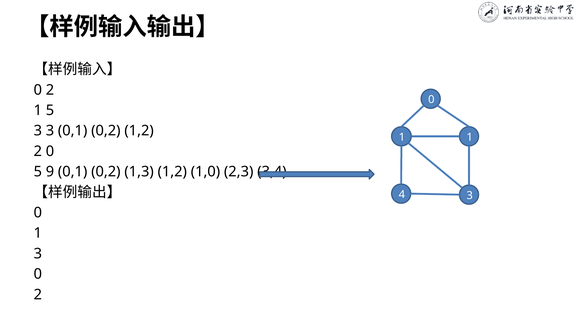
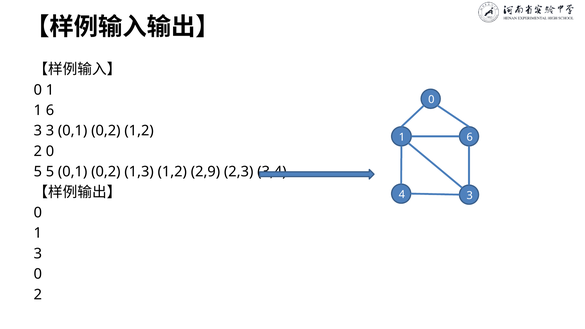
2: 2 -> 1 (50, 90)
5: 5 -> 6 (50, 110)
1: 1 -> 6 (470, 137)
5 9: 9 -> 5 (50, 172)
1,0: 1,0 -> 2,9 (205, 172)
